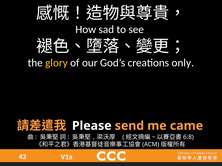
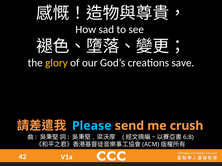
only: only -> save (183, 63)
Please colour: white -> light blue (92, 126)
came: came -> crush (187, 126)
